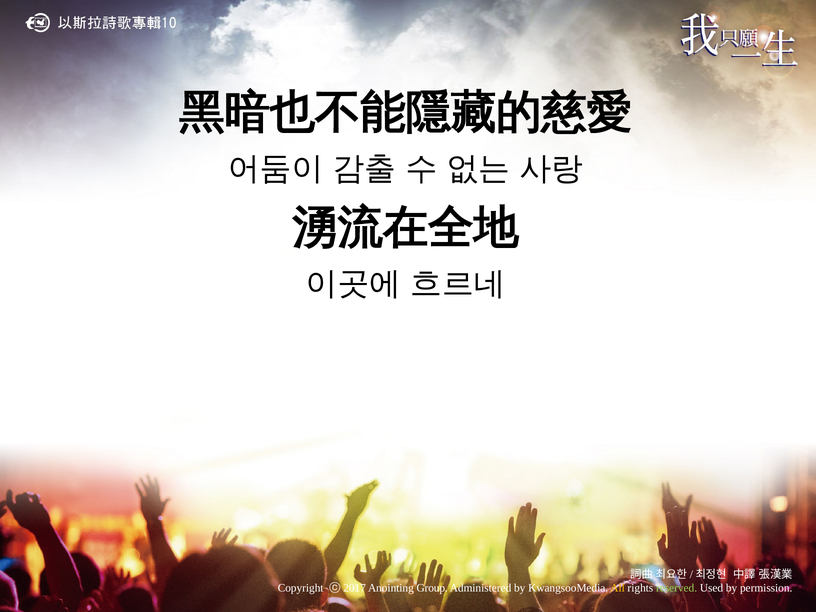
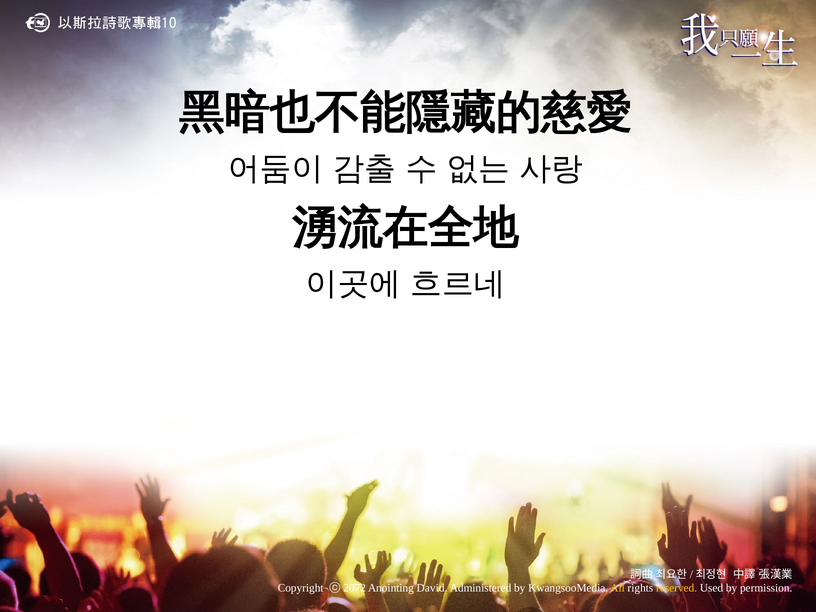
2017: 2017 -> 2072 (355, 588)
Group: Group -> David (432, 588)
reserved colour: light green -> yellow (677, 588)
